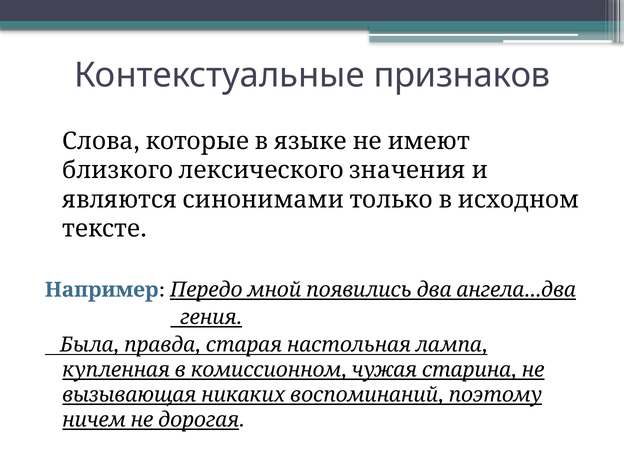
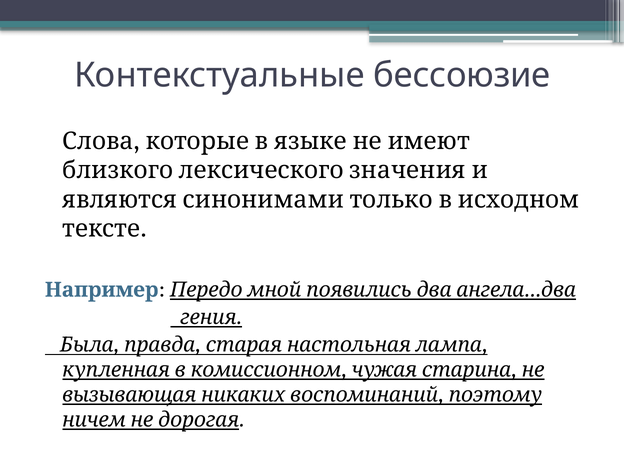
признаков: признаков -> бессоюзие (462, 76)
